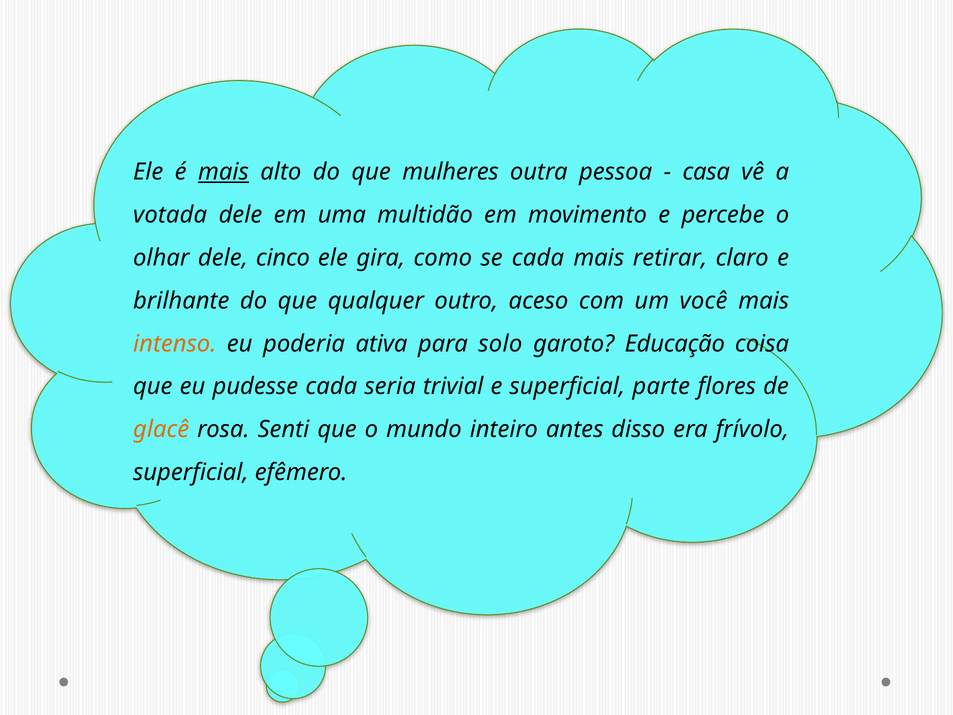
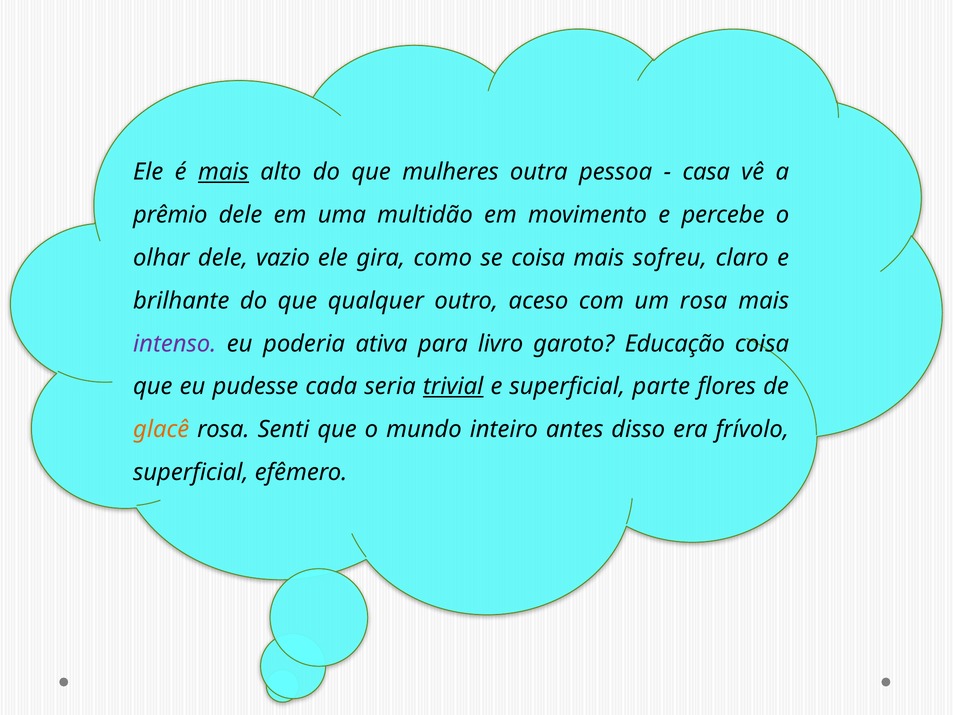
votada: votada -> prêmio (170, 215)
cinco: cinco -> vazio (283, 258)
se cada: cada -> coisa (538, 258)
retirar: retirar -> sofreu (670, 258)
um você: você -> rosa (704, 301)
intenso colour: orange -> purple (175, 344)
solo: solo -> livro (501, 344)
trivial underline: none -> present (453, 386)
